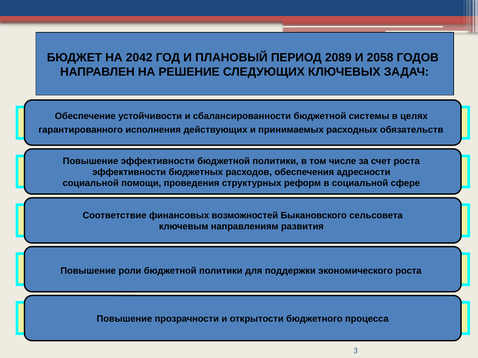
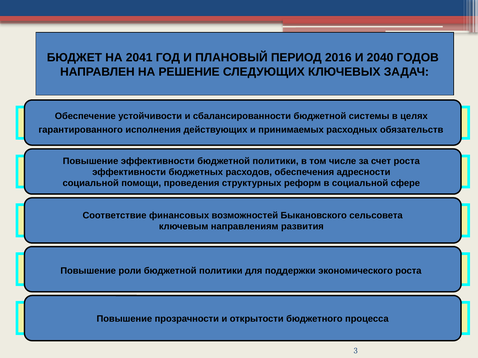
2042: 2042 -> 2041 (139, 58)
2089: 2089 -> 2016 (338, 58)
2058: 2058 -> 2040 (380, 58)
